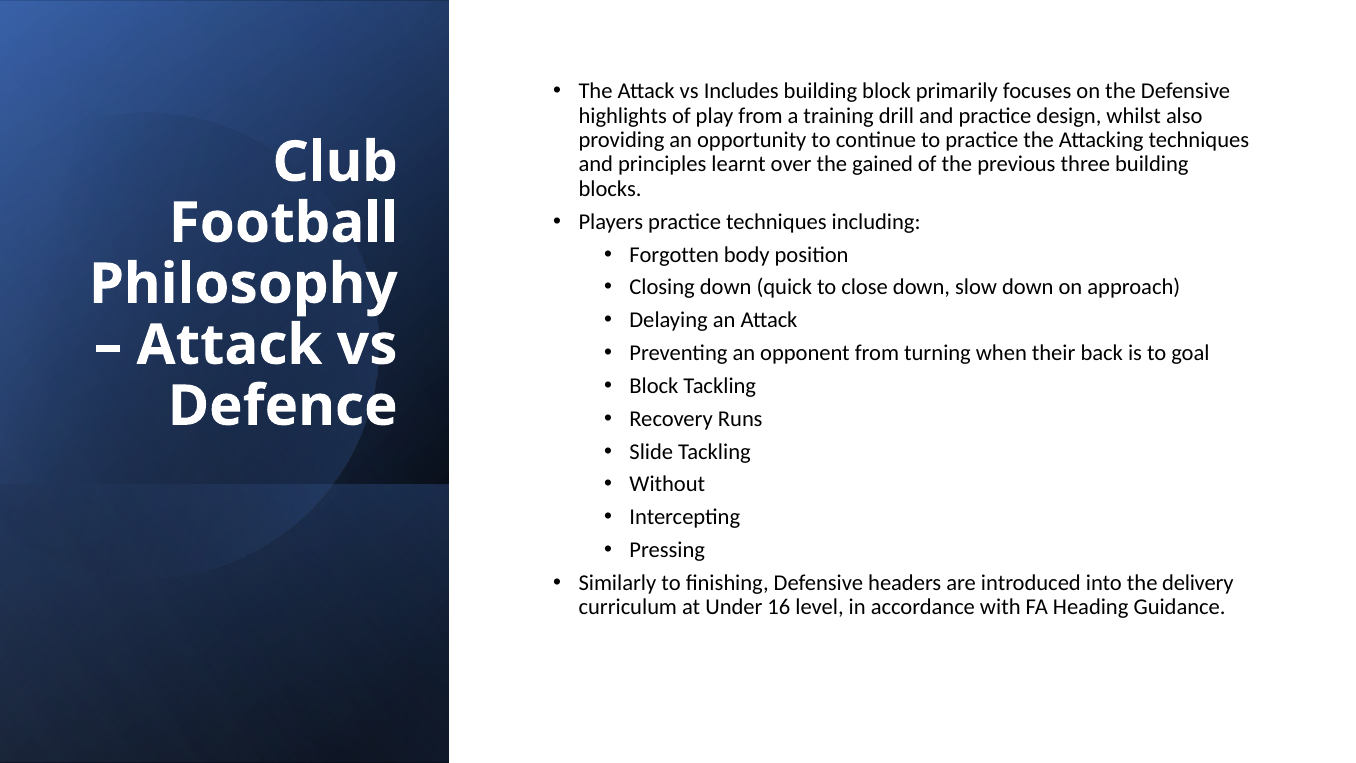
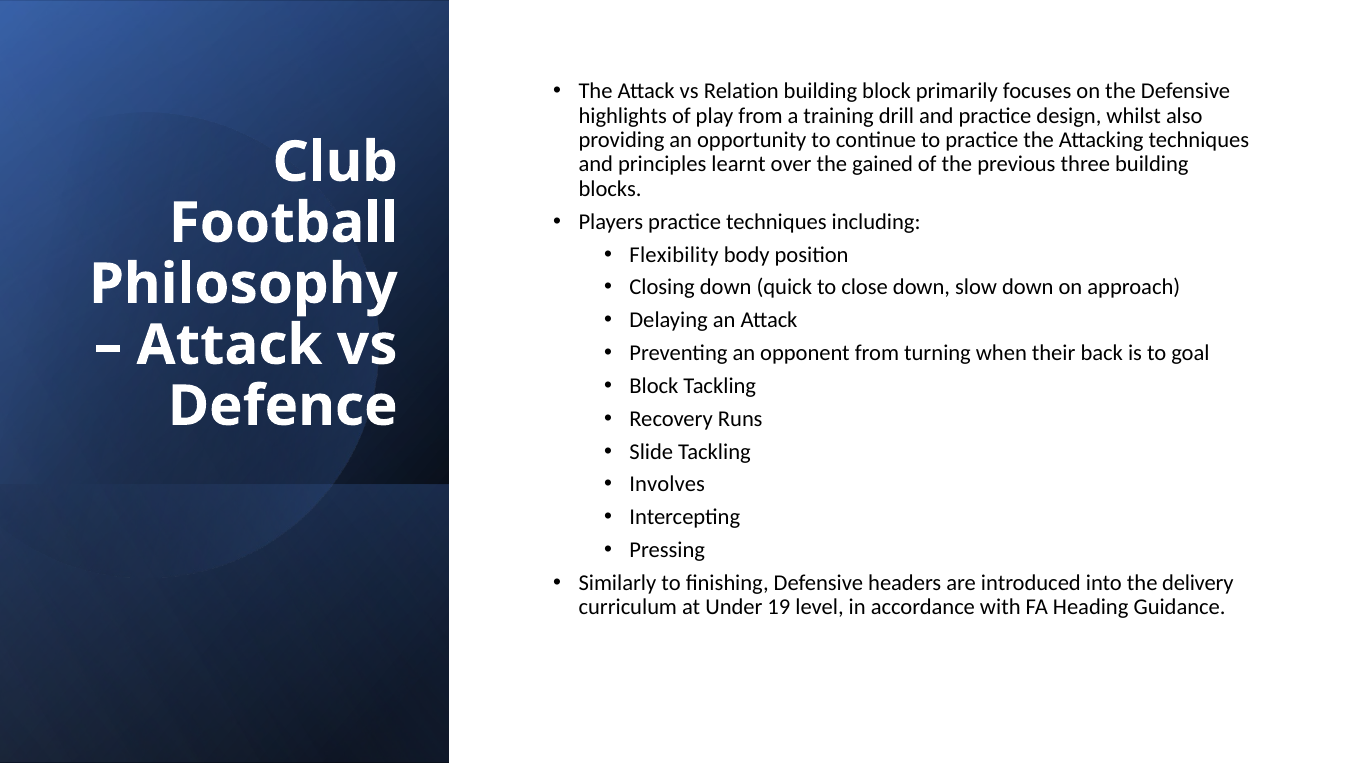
Includes: Includes -> Relation (741, 91)
Forgotten: Forgotten -> Flexibility (674, 254)
Without: Without -> Involves (667, 484)
16: 16 -> 19 (779, 607)
